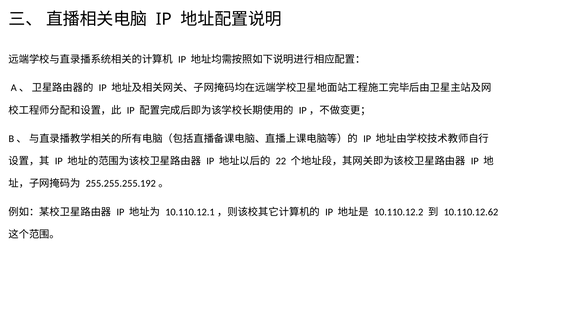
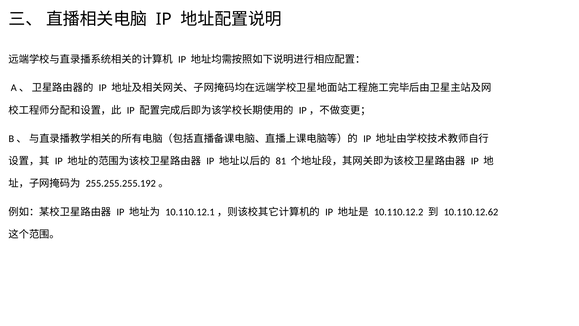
22: 22 -> 81 (281, 161)
